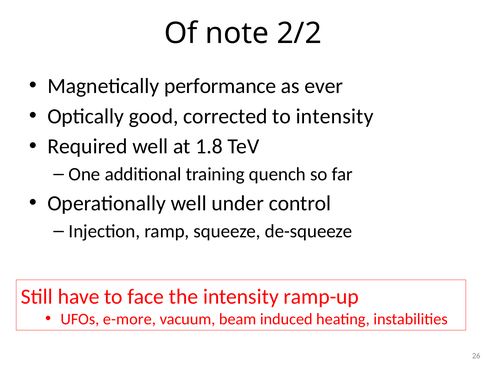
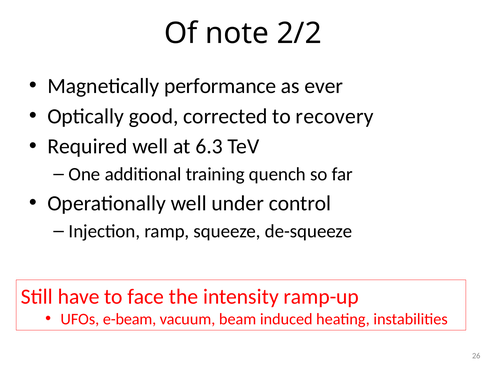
to intensity: intensity -> recovery (335, 116)
1.8: 1.8 -> 6.3 (209, 146)
e-more: e-more -> e-beam (130, 319)
